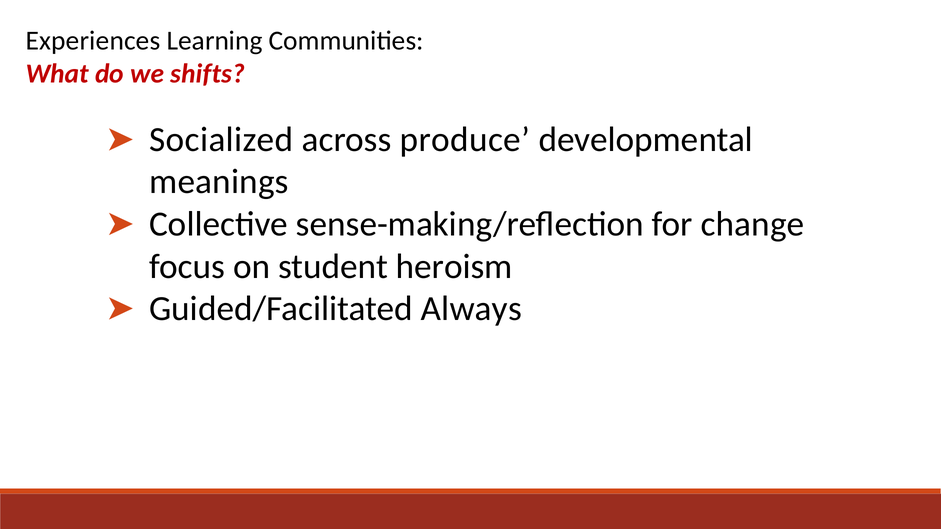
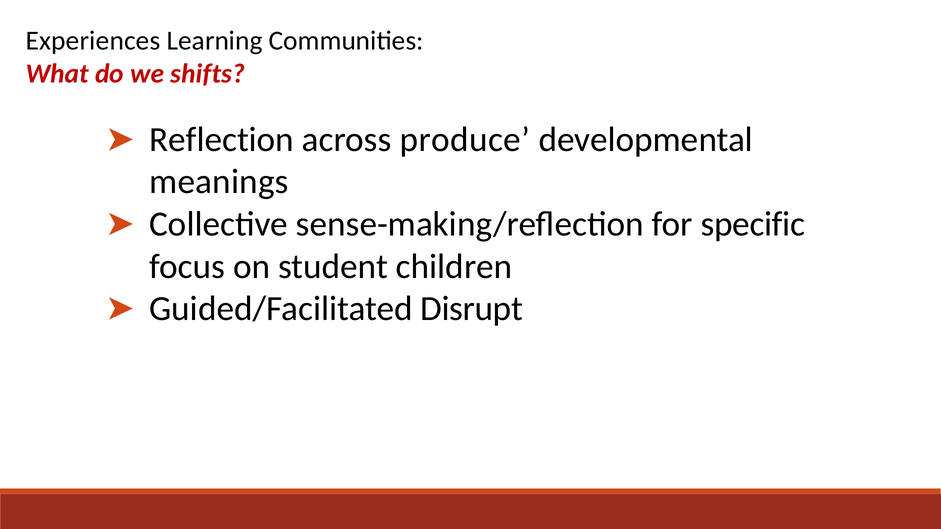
Socialized: Socialized -> Reflection (222, 140)
change: change -> specific (753, 224)
heroism: heroism -> children (454, 267)
Always: Always -> Disrupt (472, 309)
